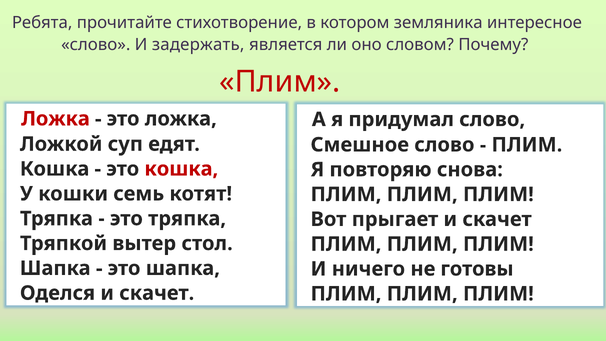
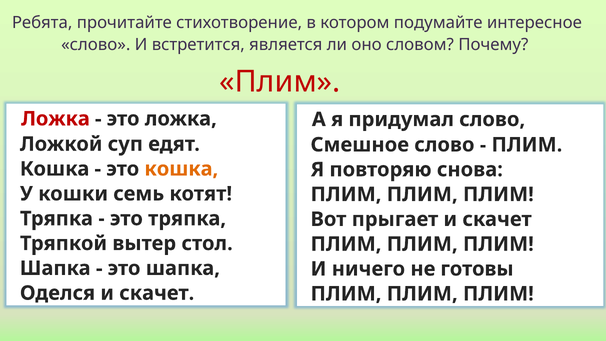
земляника: земляника -> подумайте (438, 23)
задержать: задержать -> встретится (198, 45)
кошка colour: red -> orange (181, 169)
